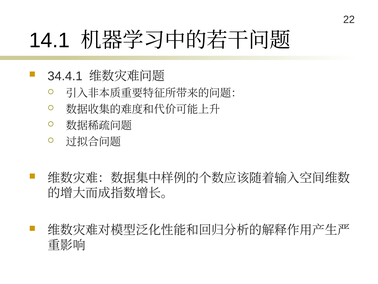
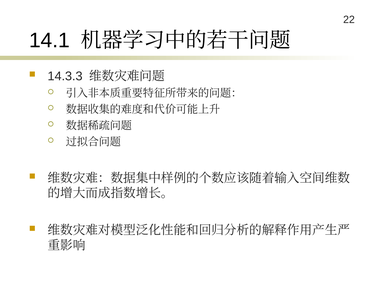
34.4.1: 34.4.1 -> 14.3.3 (65, 76)
